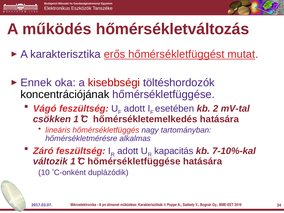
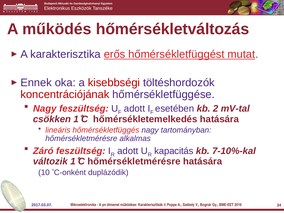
koncentrációjának colour: black -> red (65, 95)
Vágó: Vágó -> Nagy (45, 109)
hőmérsékletfüggése: hőmérsékletfüggése -> hőmérsékletmérésre (134, 161)
